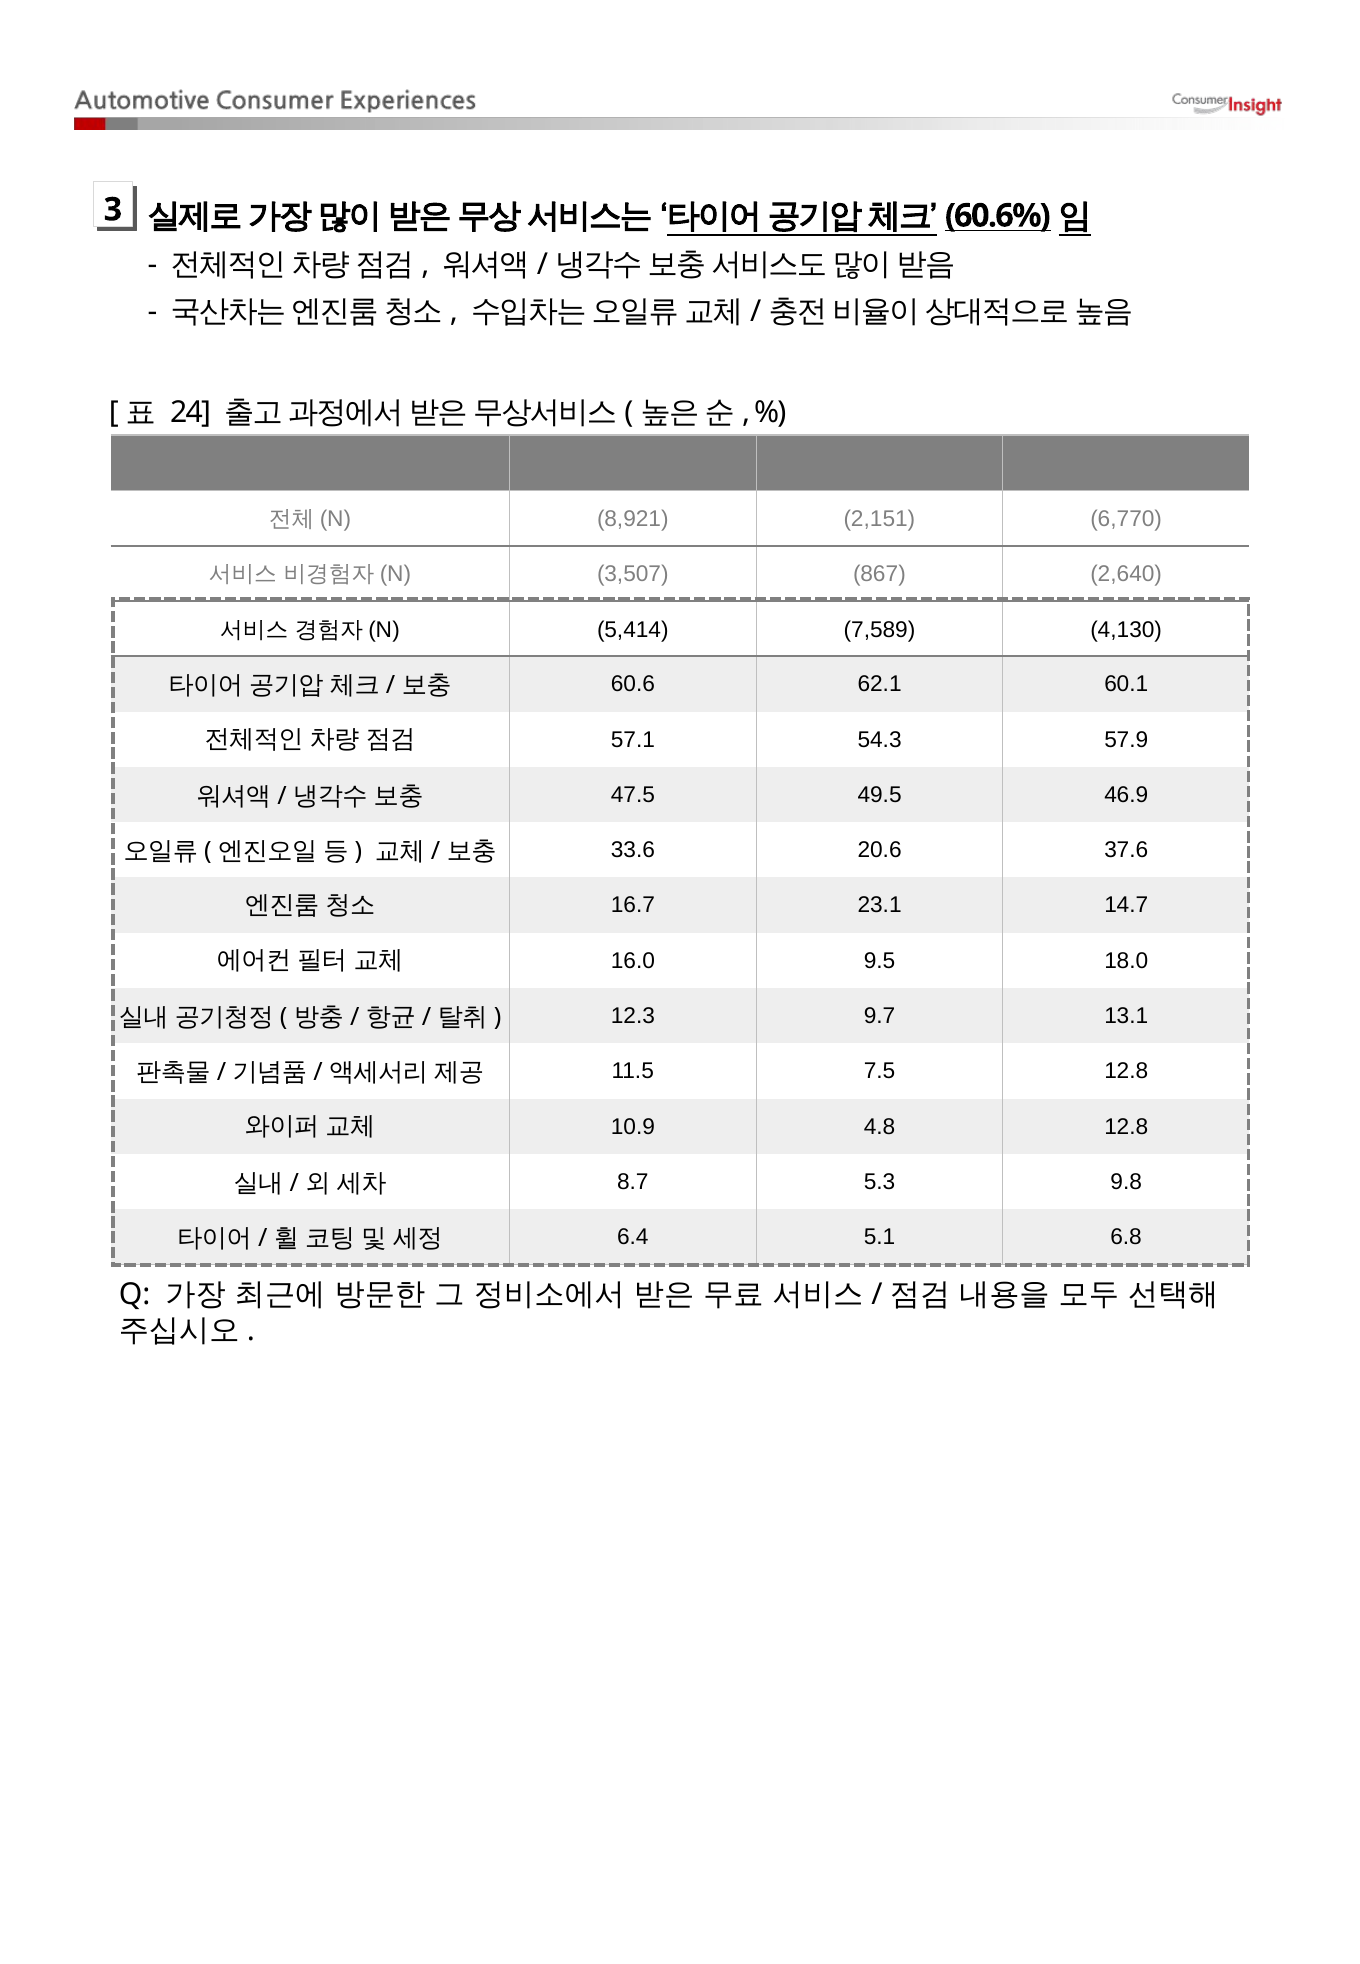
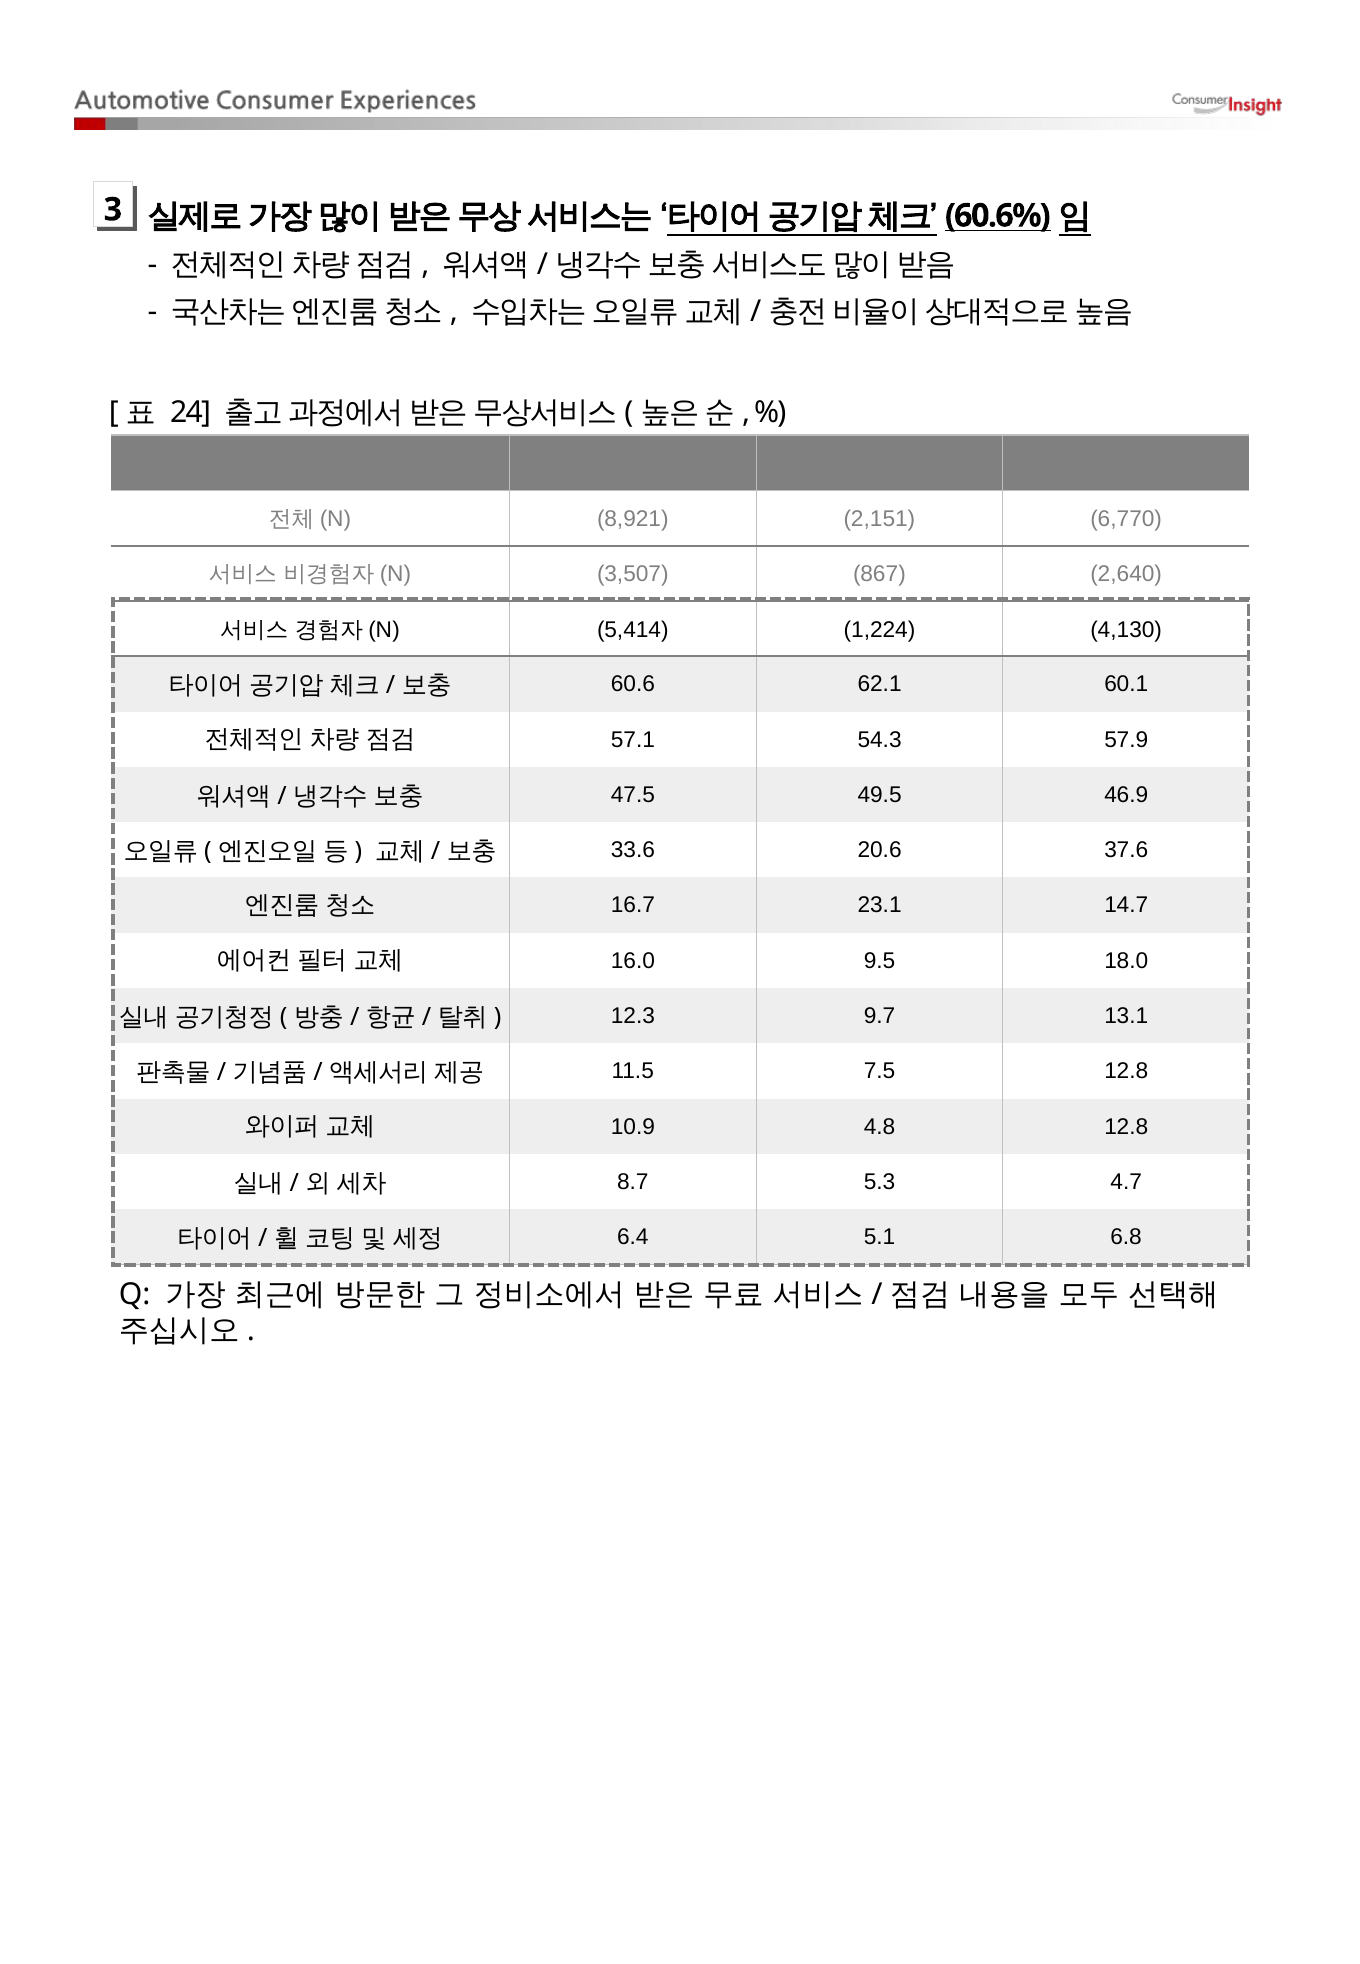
7,589: 7,589 -> 1,224 (880, 630)
9.8: 9.8 -> 4.7 (1126, 1182)
